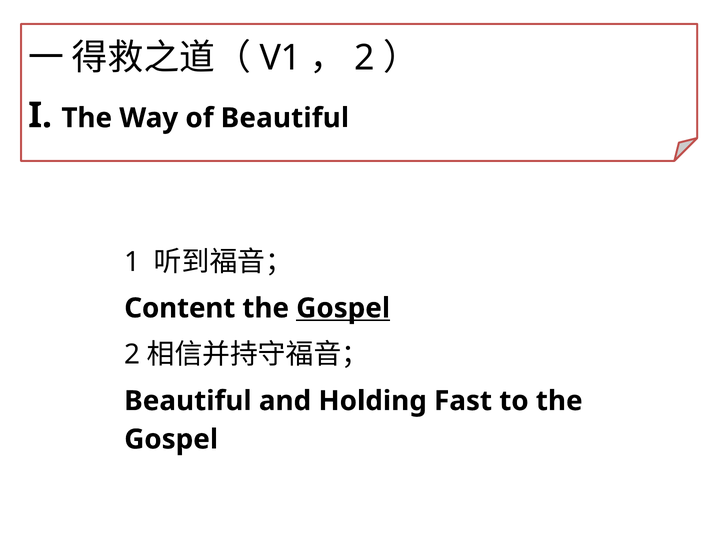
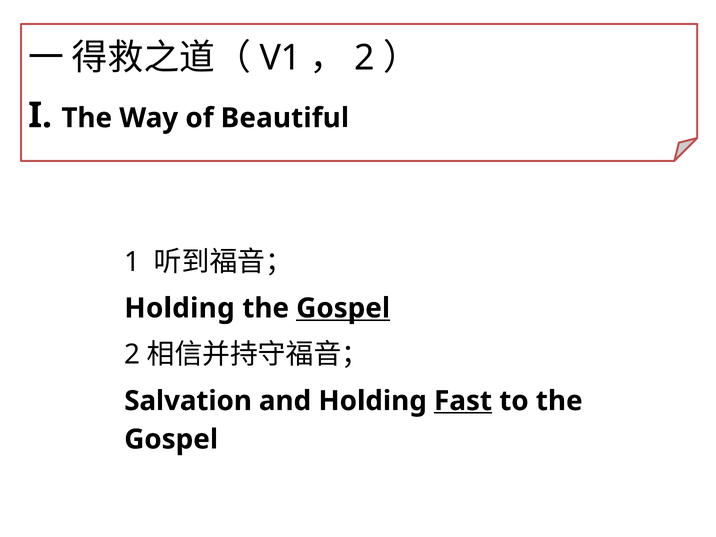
Content: Content -> Holding (180, 308)
Beautiful: Beautiful -> Salvation (188, 401)
Fast underline: none -> present (463, 401)
